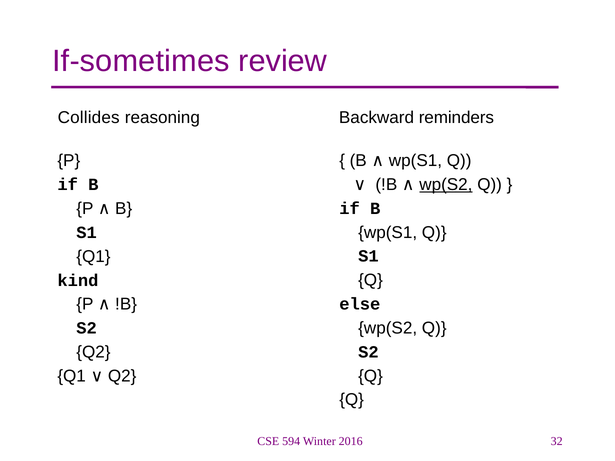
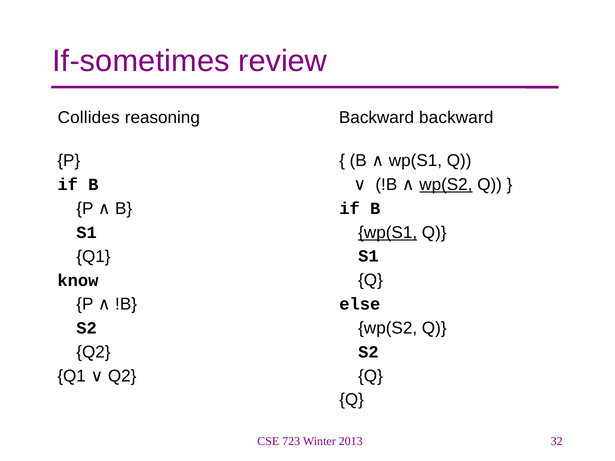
Backward reminders: reminders -> backward (456, 118)
wp(S1 underline: none -> present (388, 233)
kind: kind -> know (78, 281)
594: 594 -> 723 (291, 442)
2016: 2016 -> 2013 (351, 442)
